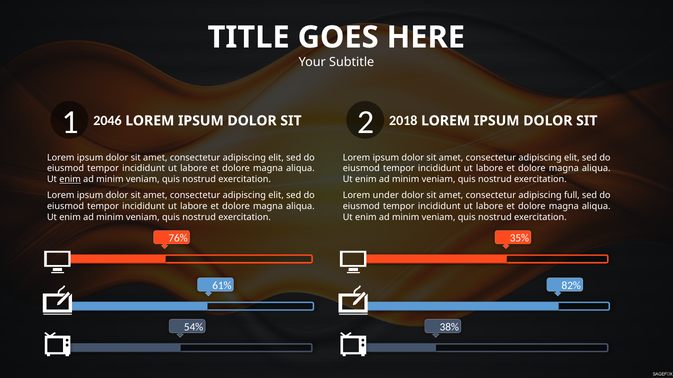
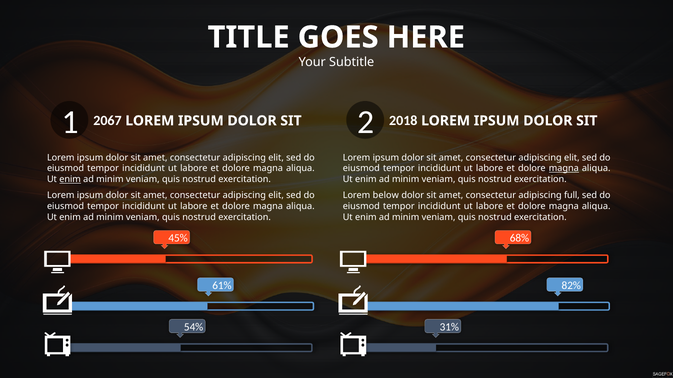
2046: 2046 -> 2067 (107, 121)
magna underline: none -> present (564, 169)
under: under -> below (386, 196)
76%: 76% -> 45% (178, 238)
35%: 35% -> 68% (519, 238)
38%: 38% -> 31% (449, 327)
